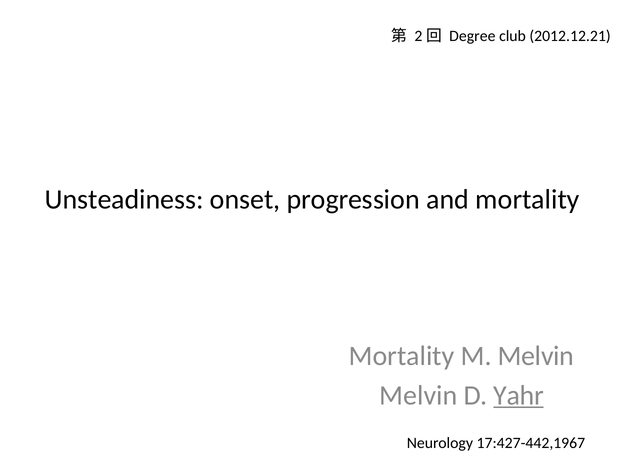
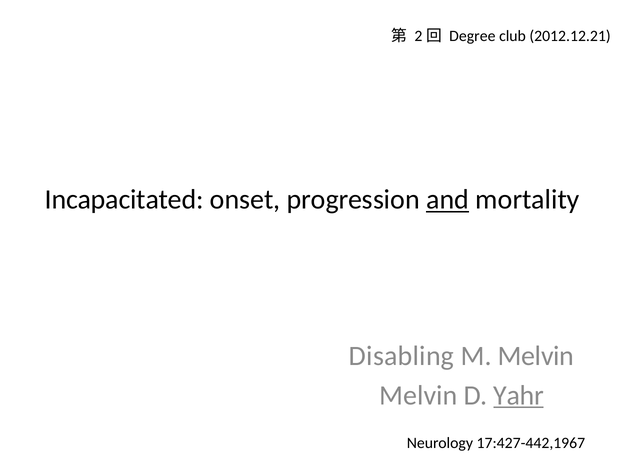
Unsteadiness: Unsteadiness -> Incapacitated (124, 199)
and underline: none -> present (448, 199)
Mortality: Mortality -> Disabling (402, 356)
